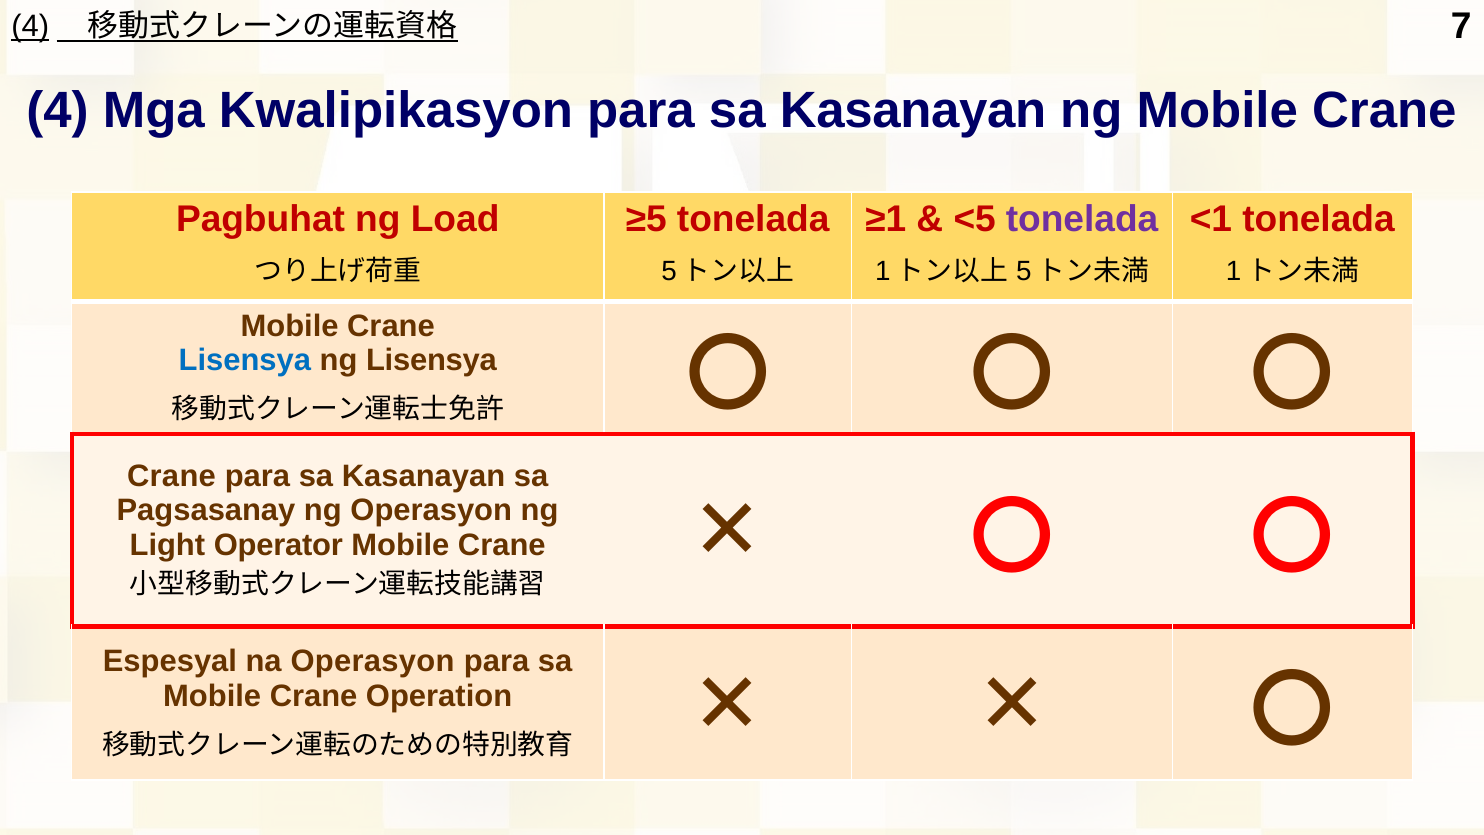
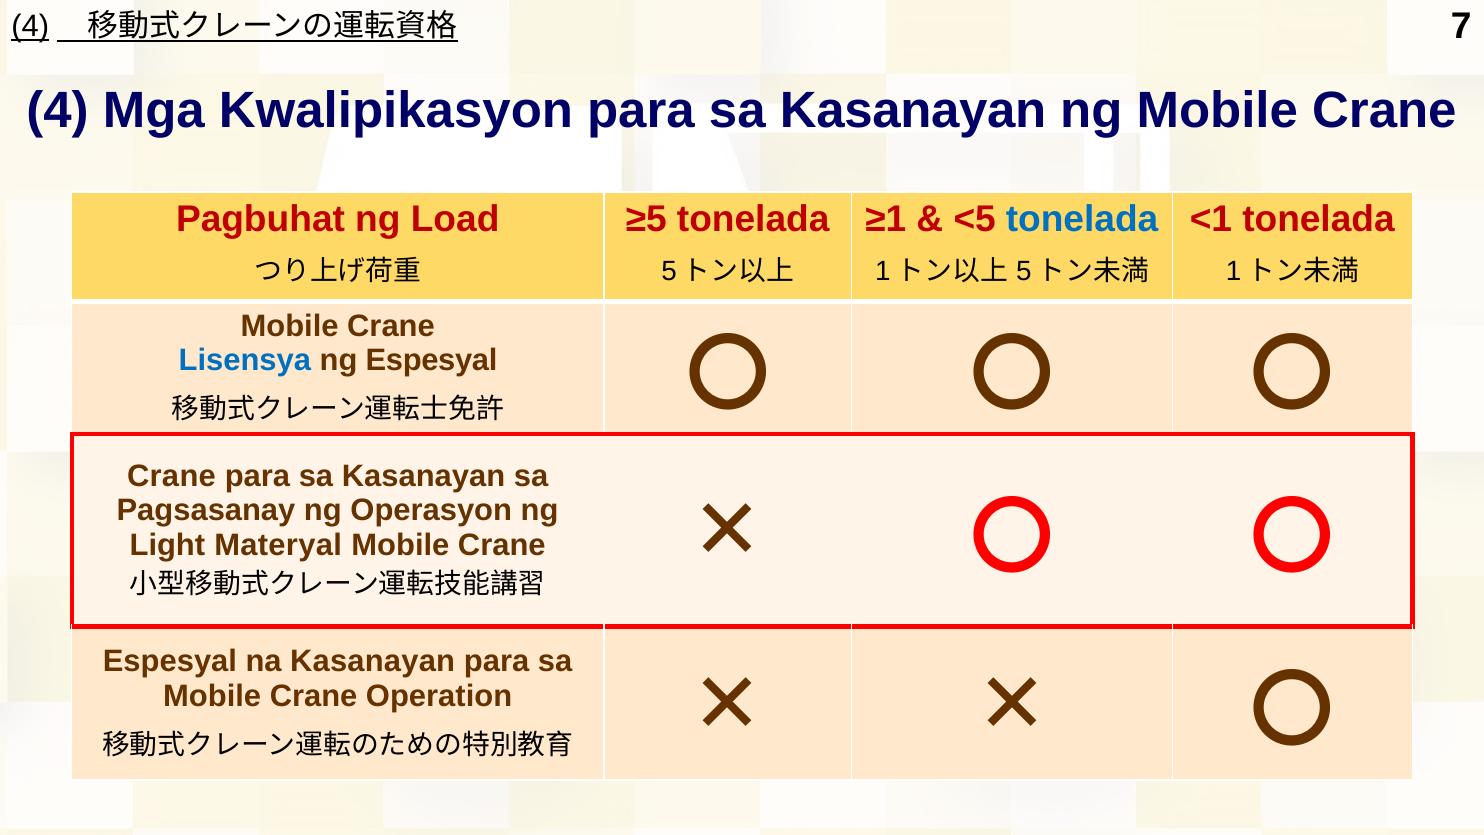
tonelada colour: purple -> blue (1082, 219)
ng Lisensya: Lisensya -> Espesyal (432, 360)
Operator: Operator -> Materyal (278, 545)
na Operasyon: Operasyon -> Kasanayan (373, 661)
